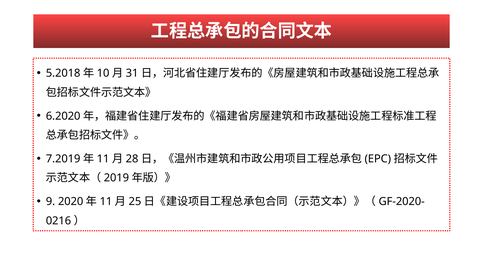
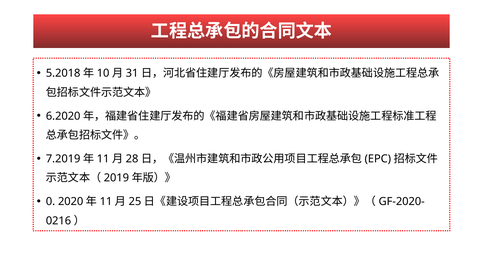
9: 9 -> 0 (51, 201)
